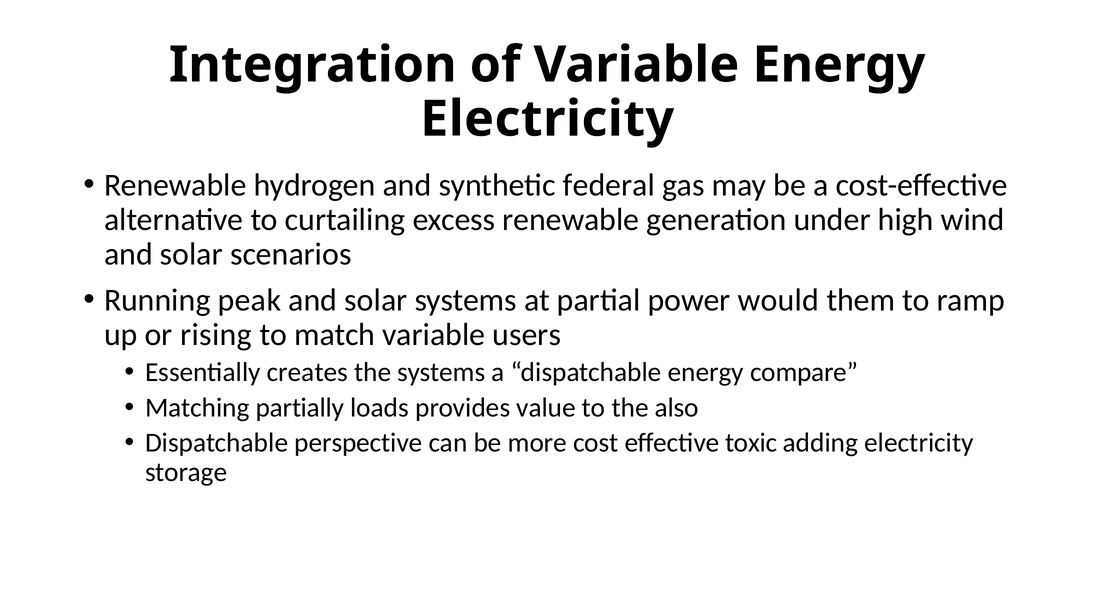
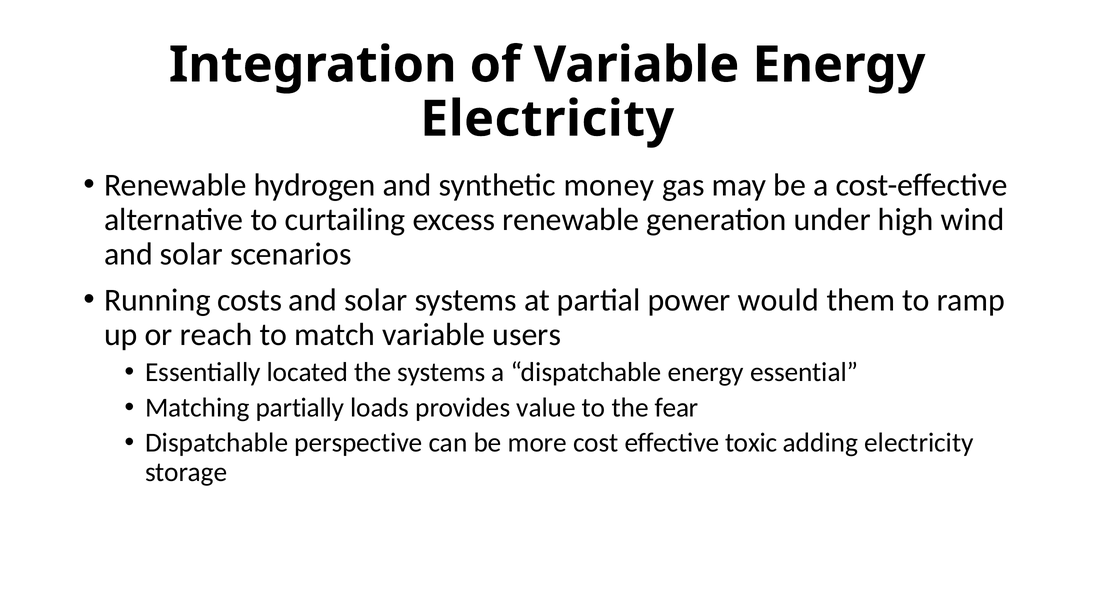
federal: federal -> money (609, 185)
peak: peak -> costs (250, 300)
rising: rising -> reach (216, 335)
creates: creates -> located (308, 372)
compare: compare -> essential (804, 372)
also: also -> fear (677, 408)
